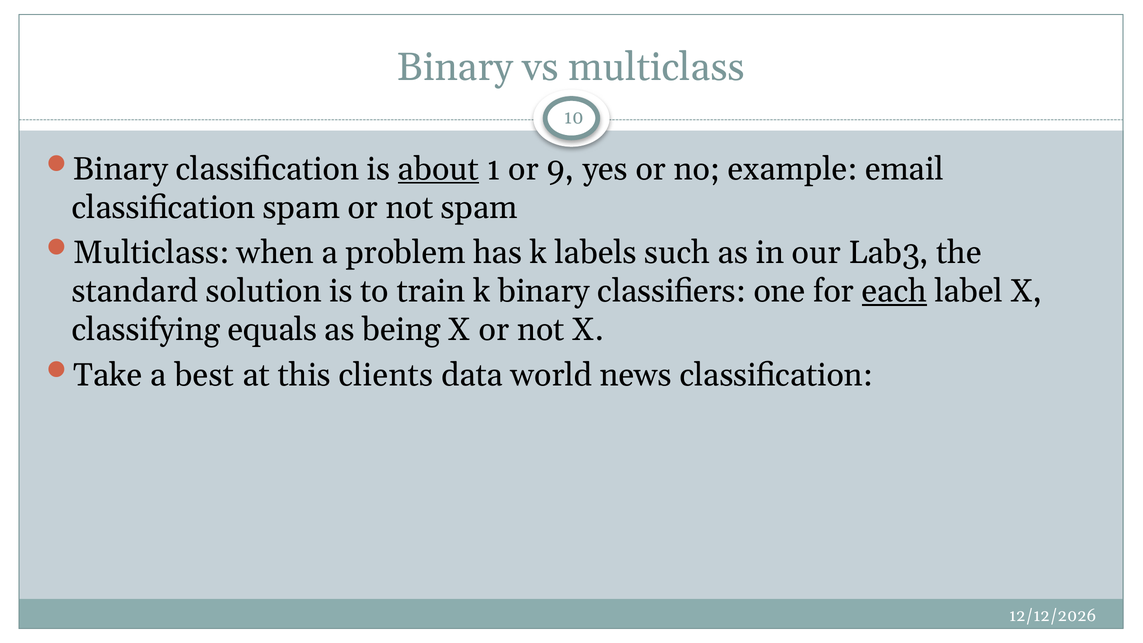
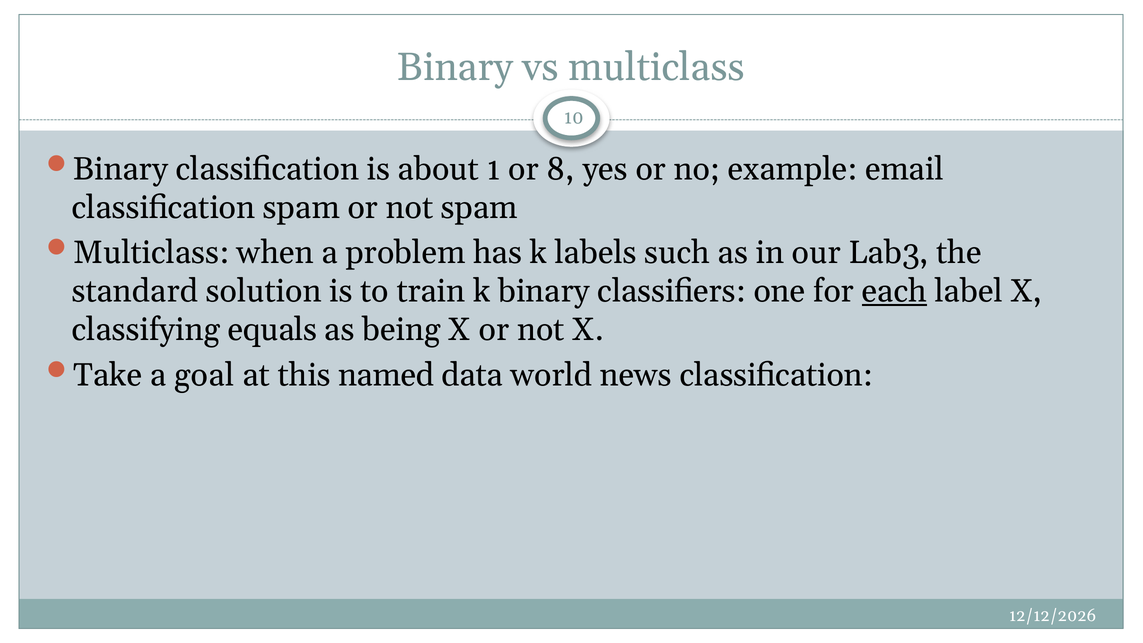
about underline: present -> none (438, 169)
9: 9 -> 8 (561, 169)
best: best -> goal (204, 375)
clients: clients -> named (386, 375)
